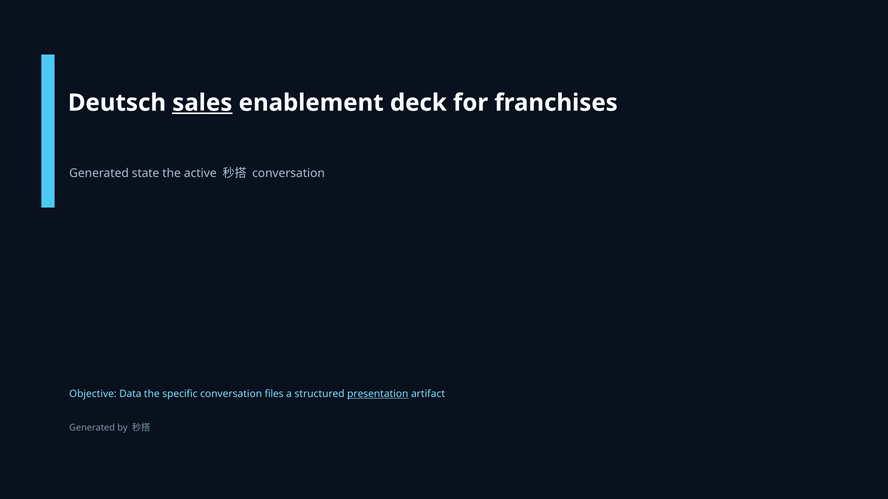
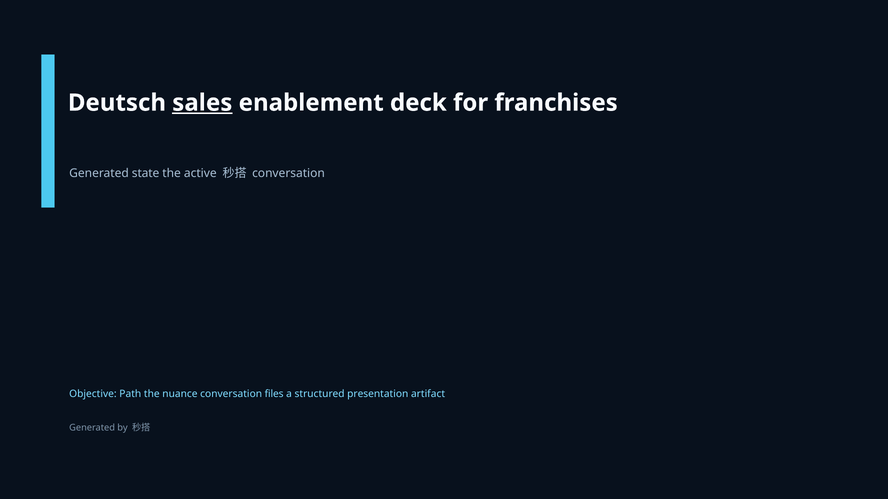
Data: Data -> Path (130, 394)
specific: specific -> nuance (180, 394)
presentation underline: present -> none (378, 394)
